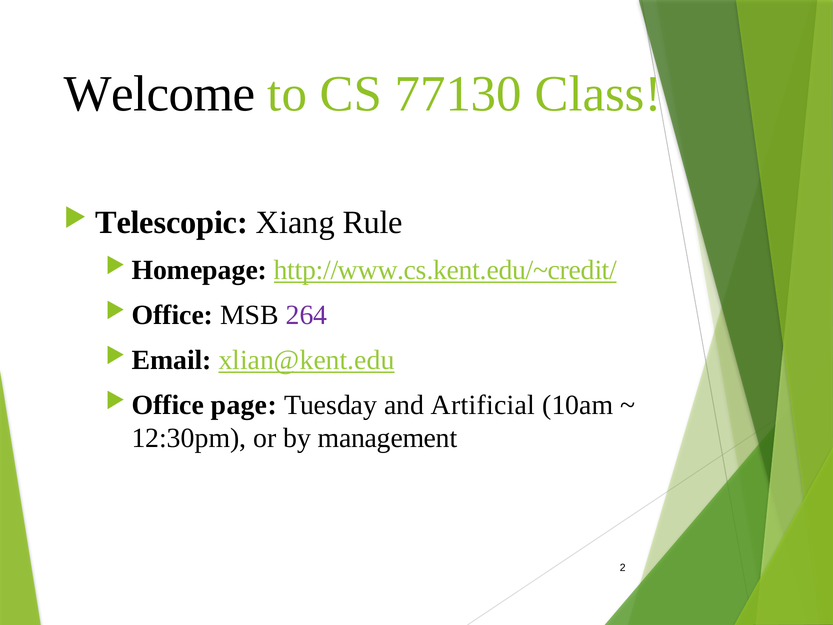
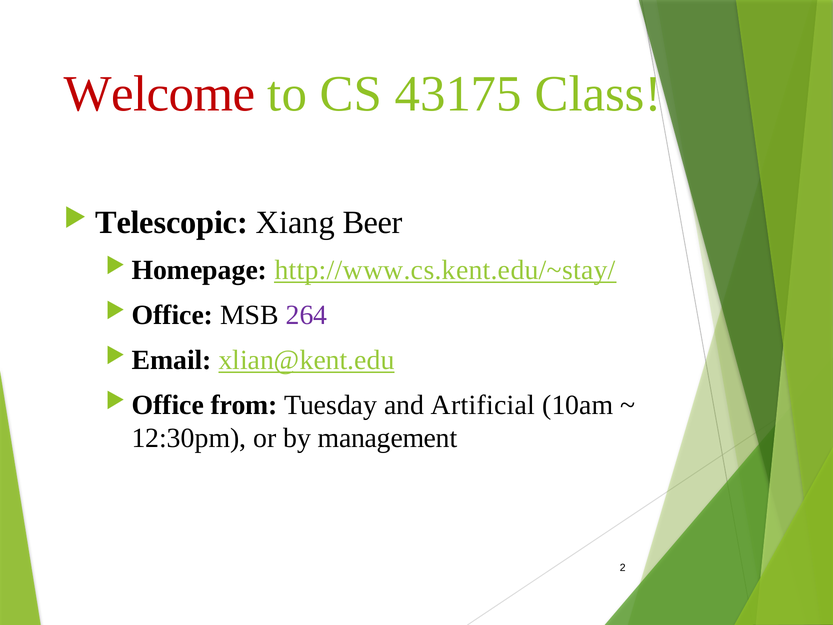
Welcome colour: black -> red (160, 94)
77130: 77130 -> 43175 (458, 94)
Rule: Rule -> Beer (373, 223)
http://www.cs.kent.edu/~credit/: http://www.cs.kent.edu/~credit/ -> http://www.cs.kent.edu/~stay/ (445, 270)
page: page -> from (244, 405)
